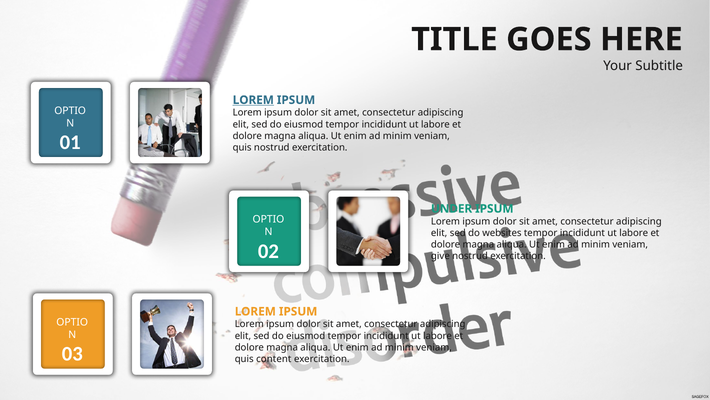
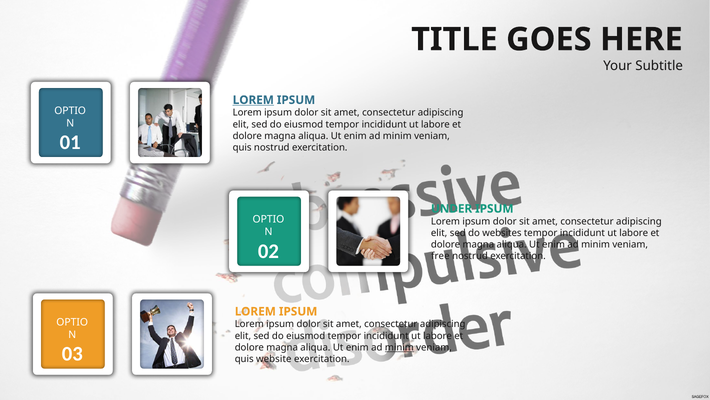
give: give -> free (440, 256)
minim underline: none -> present (399, 347)
content: content -> website (274, 358)
